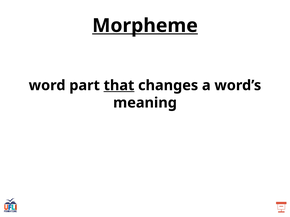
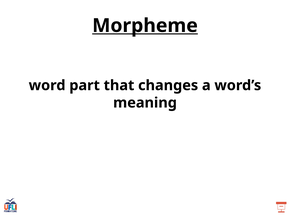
that underline: present -> none (119, 86)
